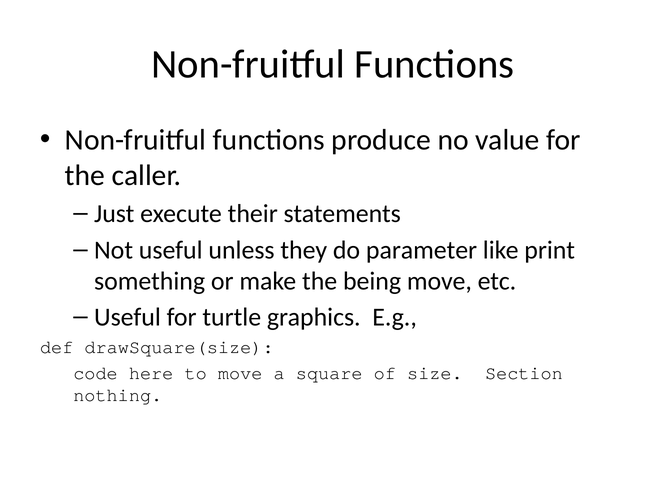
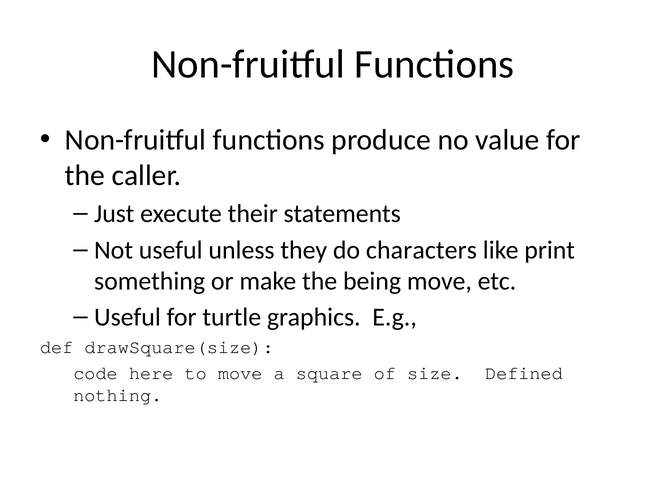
parameter: parameter -> characters (421, 250)
Section: Section -> Defined (524, 373)
